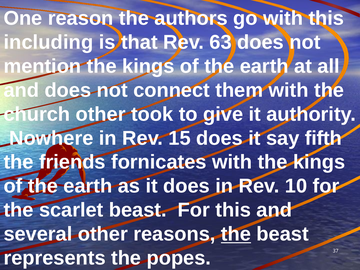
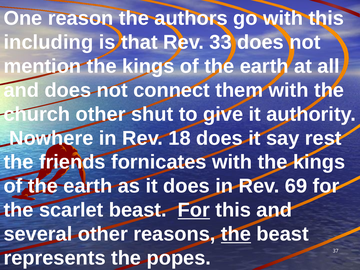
63: 63 -> 33 (221, 42)
took: took -> shut (152, 114)
15: 15 -> 18 (180, 138)
fifth: fifth -> rest (323, 138)
10: 10 -> 69 (296, 186)
For underline: none -> present (194, 210)
